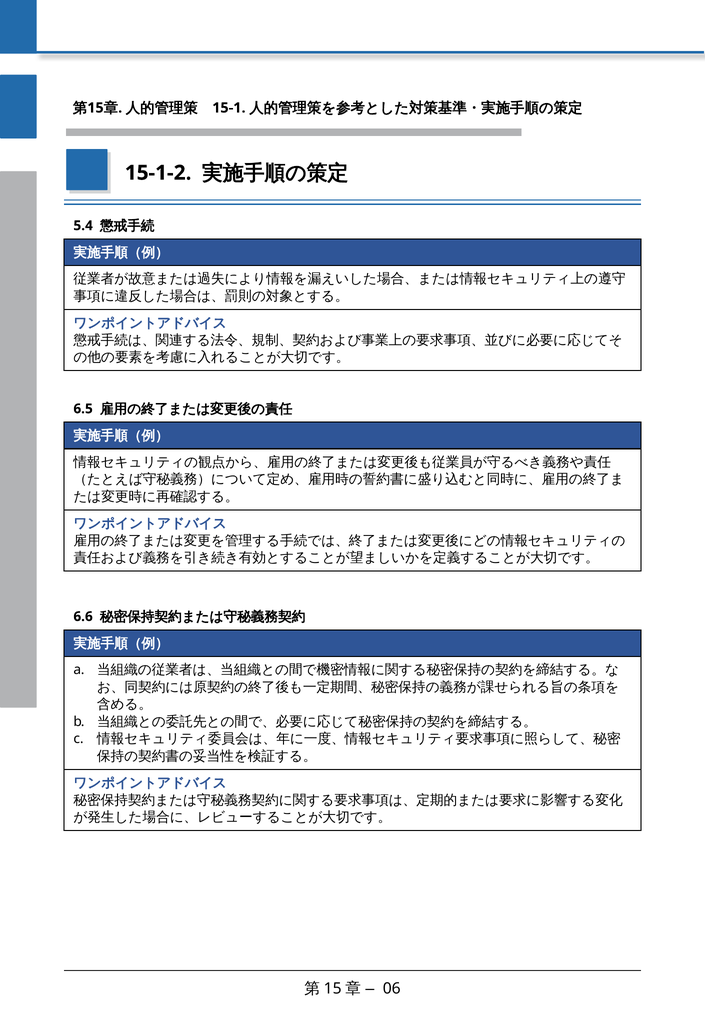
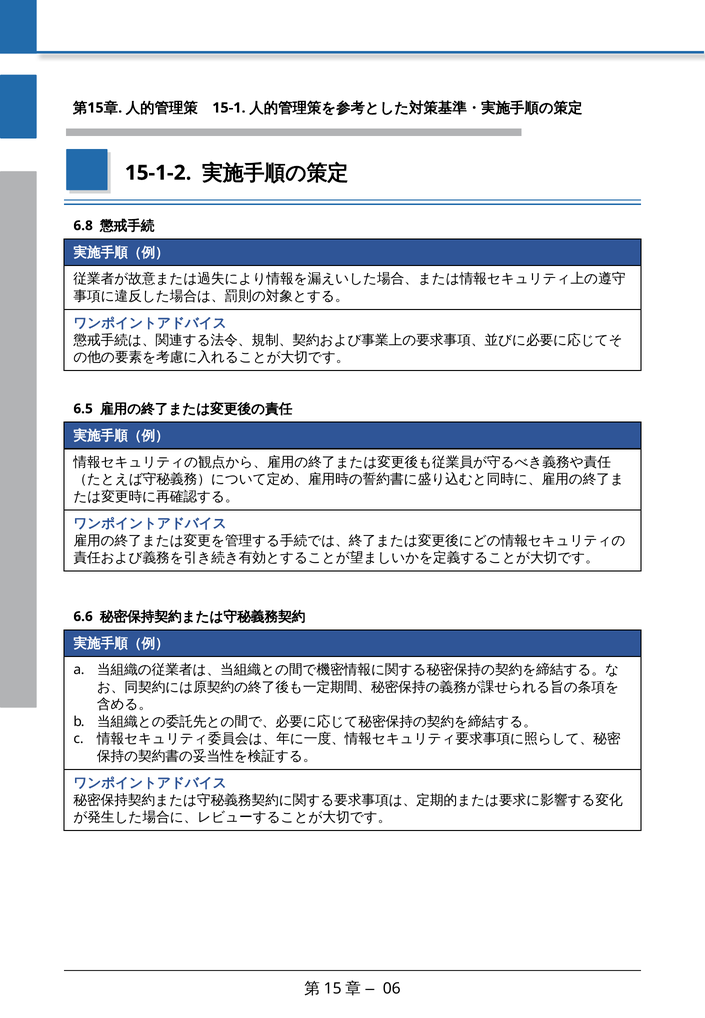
5.4: 5.4 -> 6.8 (83, 226)
